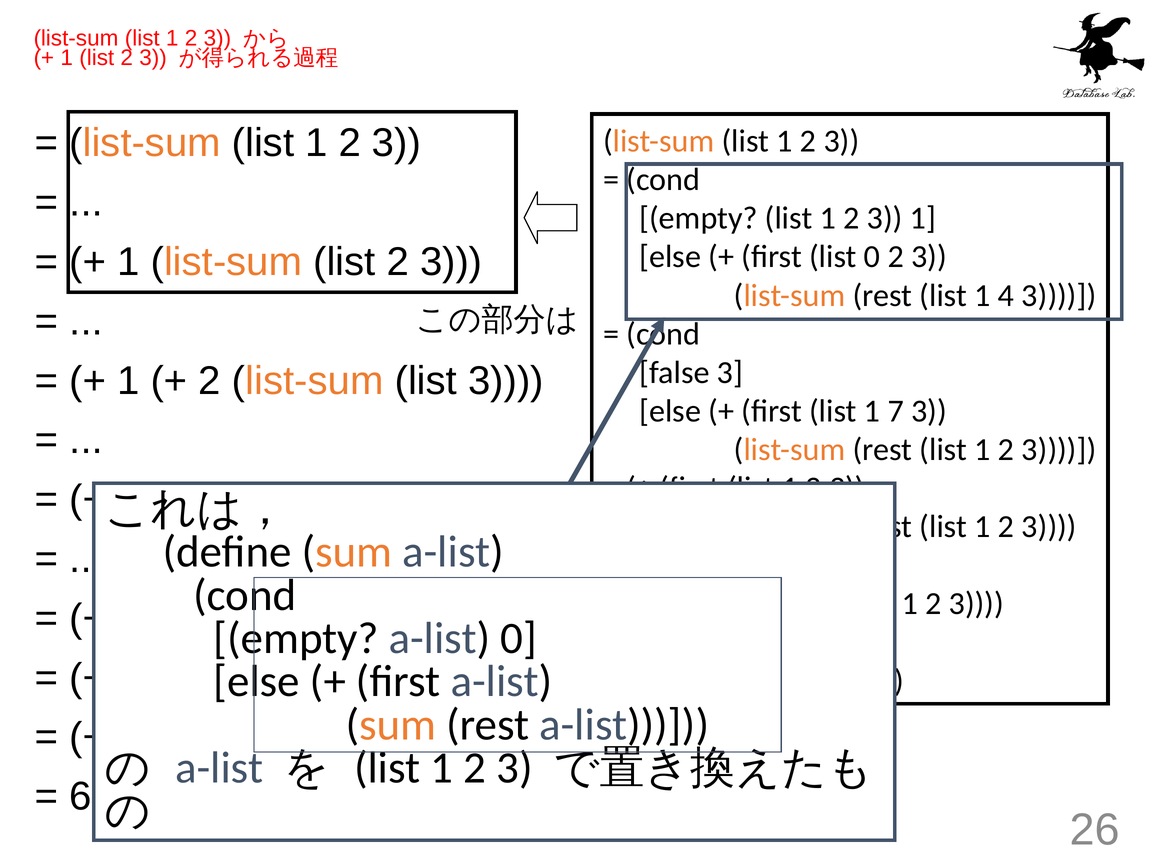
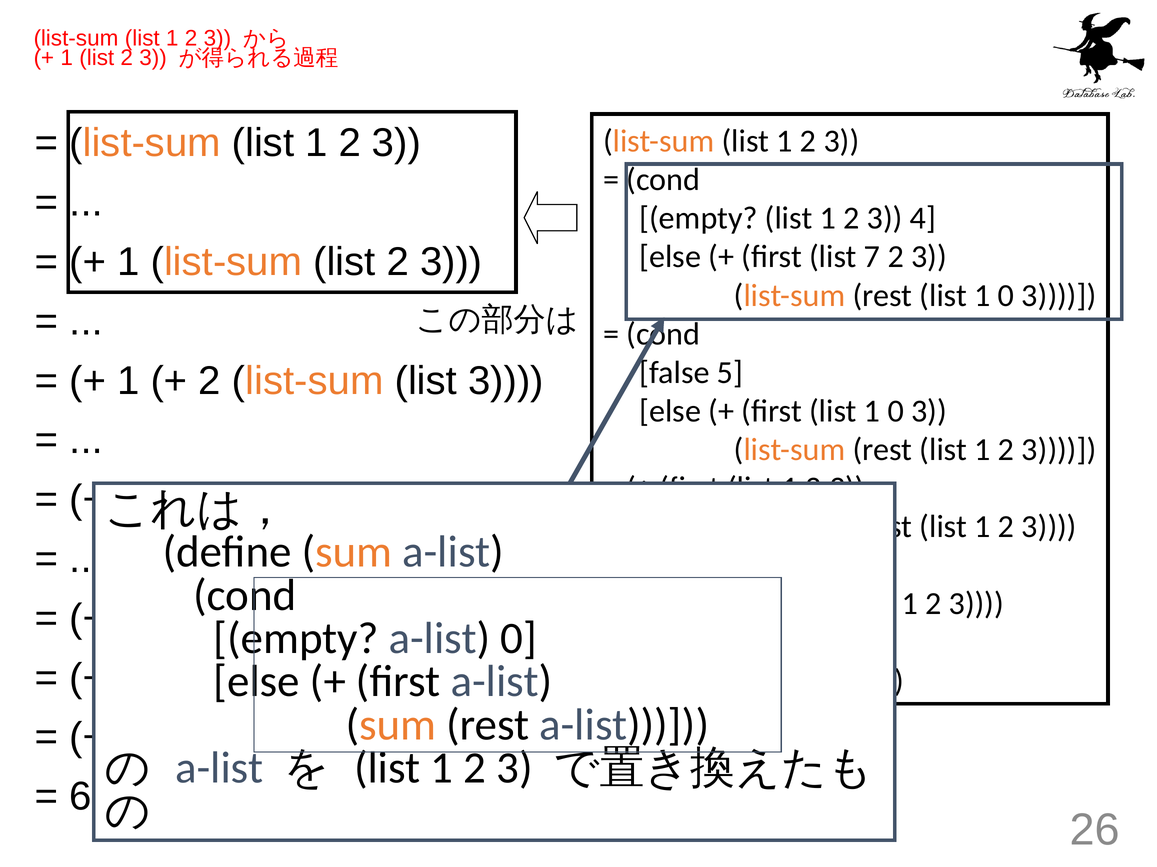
3 1: 1 -> 4 (923, 219)
list 0: 0 -> 7 (872, 257)
rest list 1 4: 4 -> 0 (1006, 296)
3: 3 -> 5 (730, 373)
first list 1 7: 7 -> 0 (896, 411)
